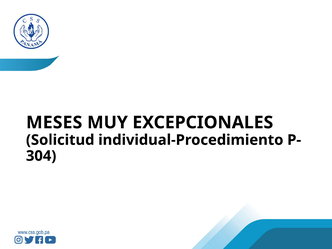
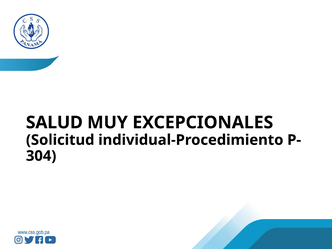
MESES: MESES -> SALUD (54, 123)
